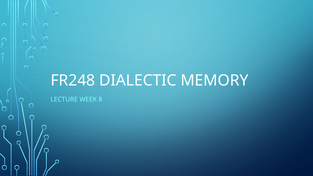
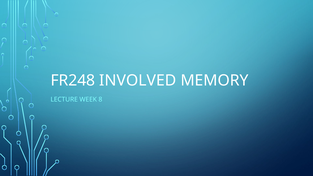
DIALECTIC: DIALECTIC -> INVOLVED (138, 80)
